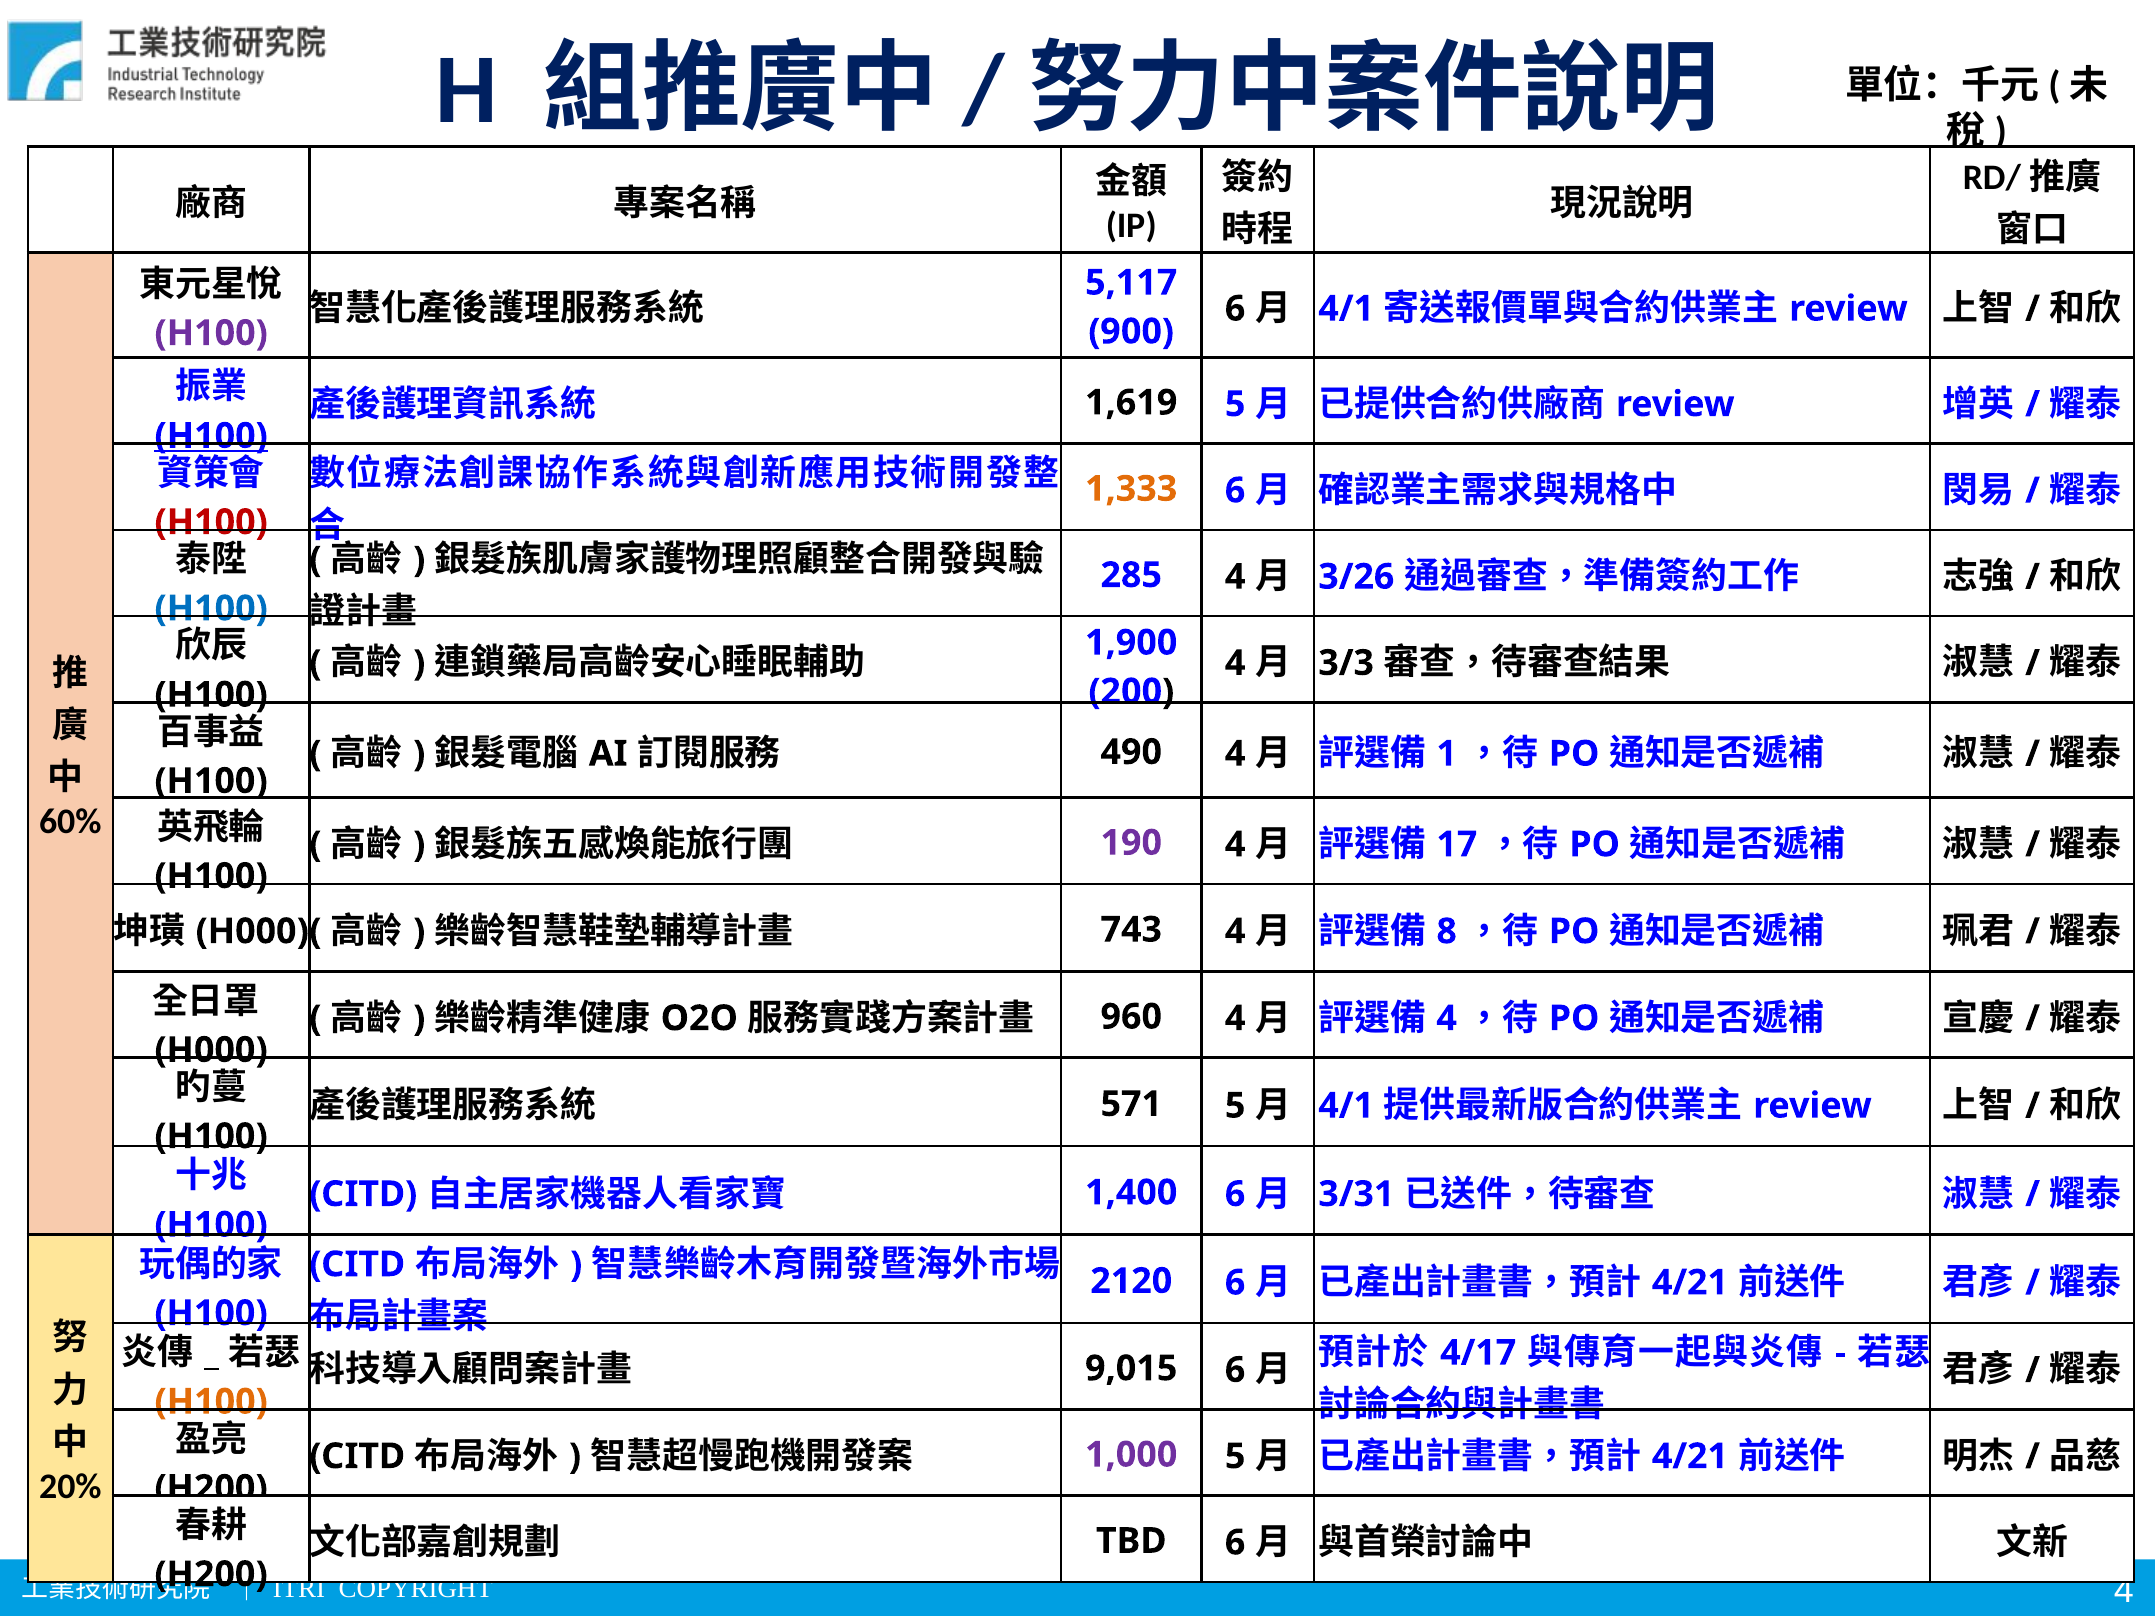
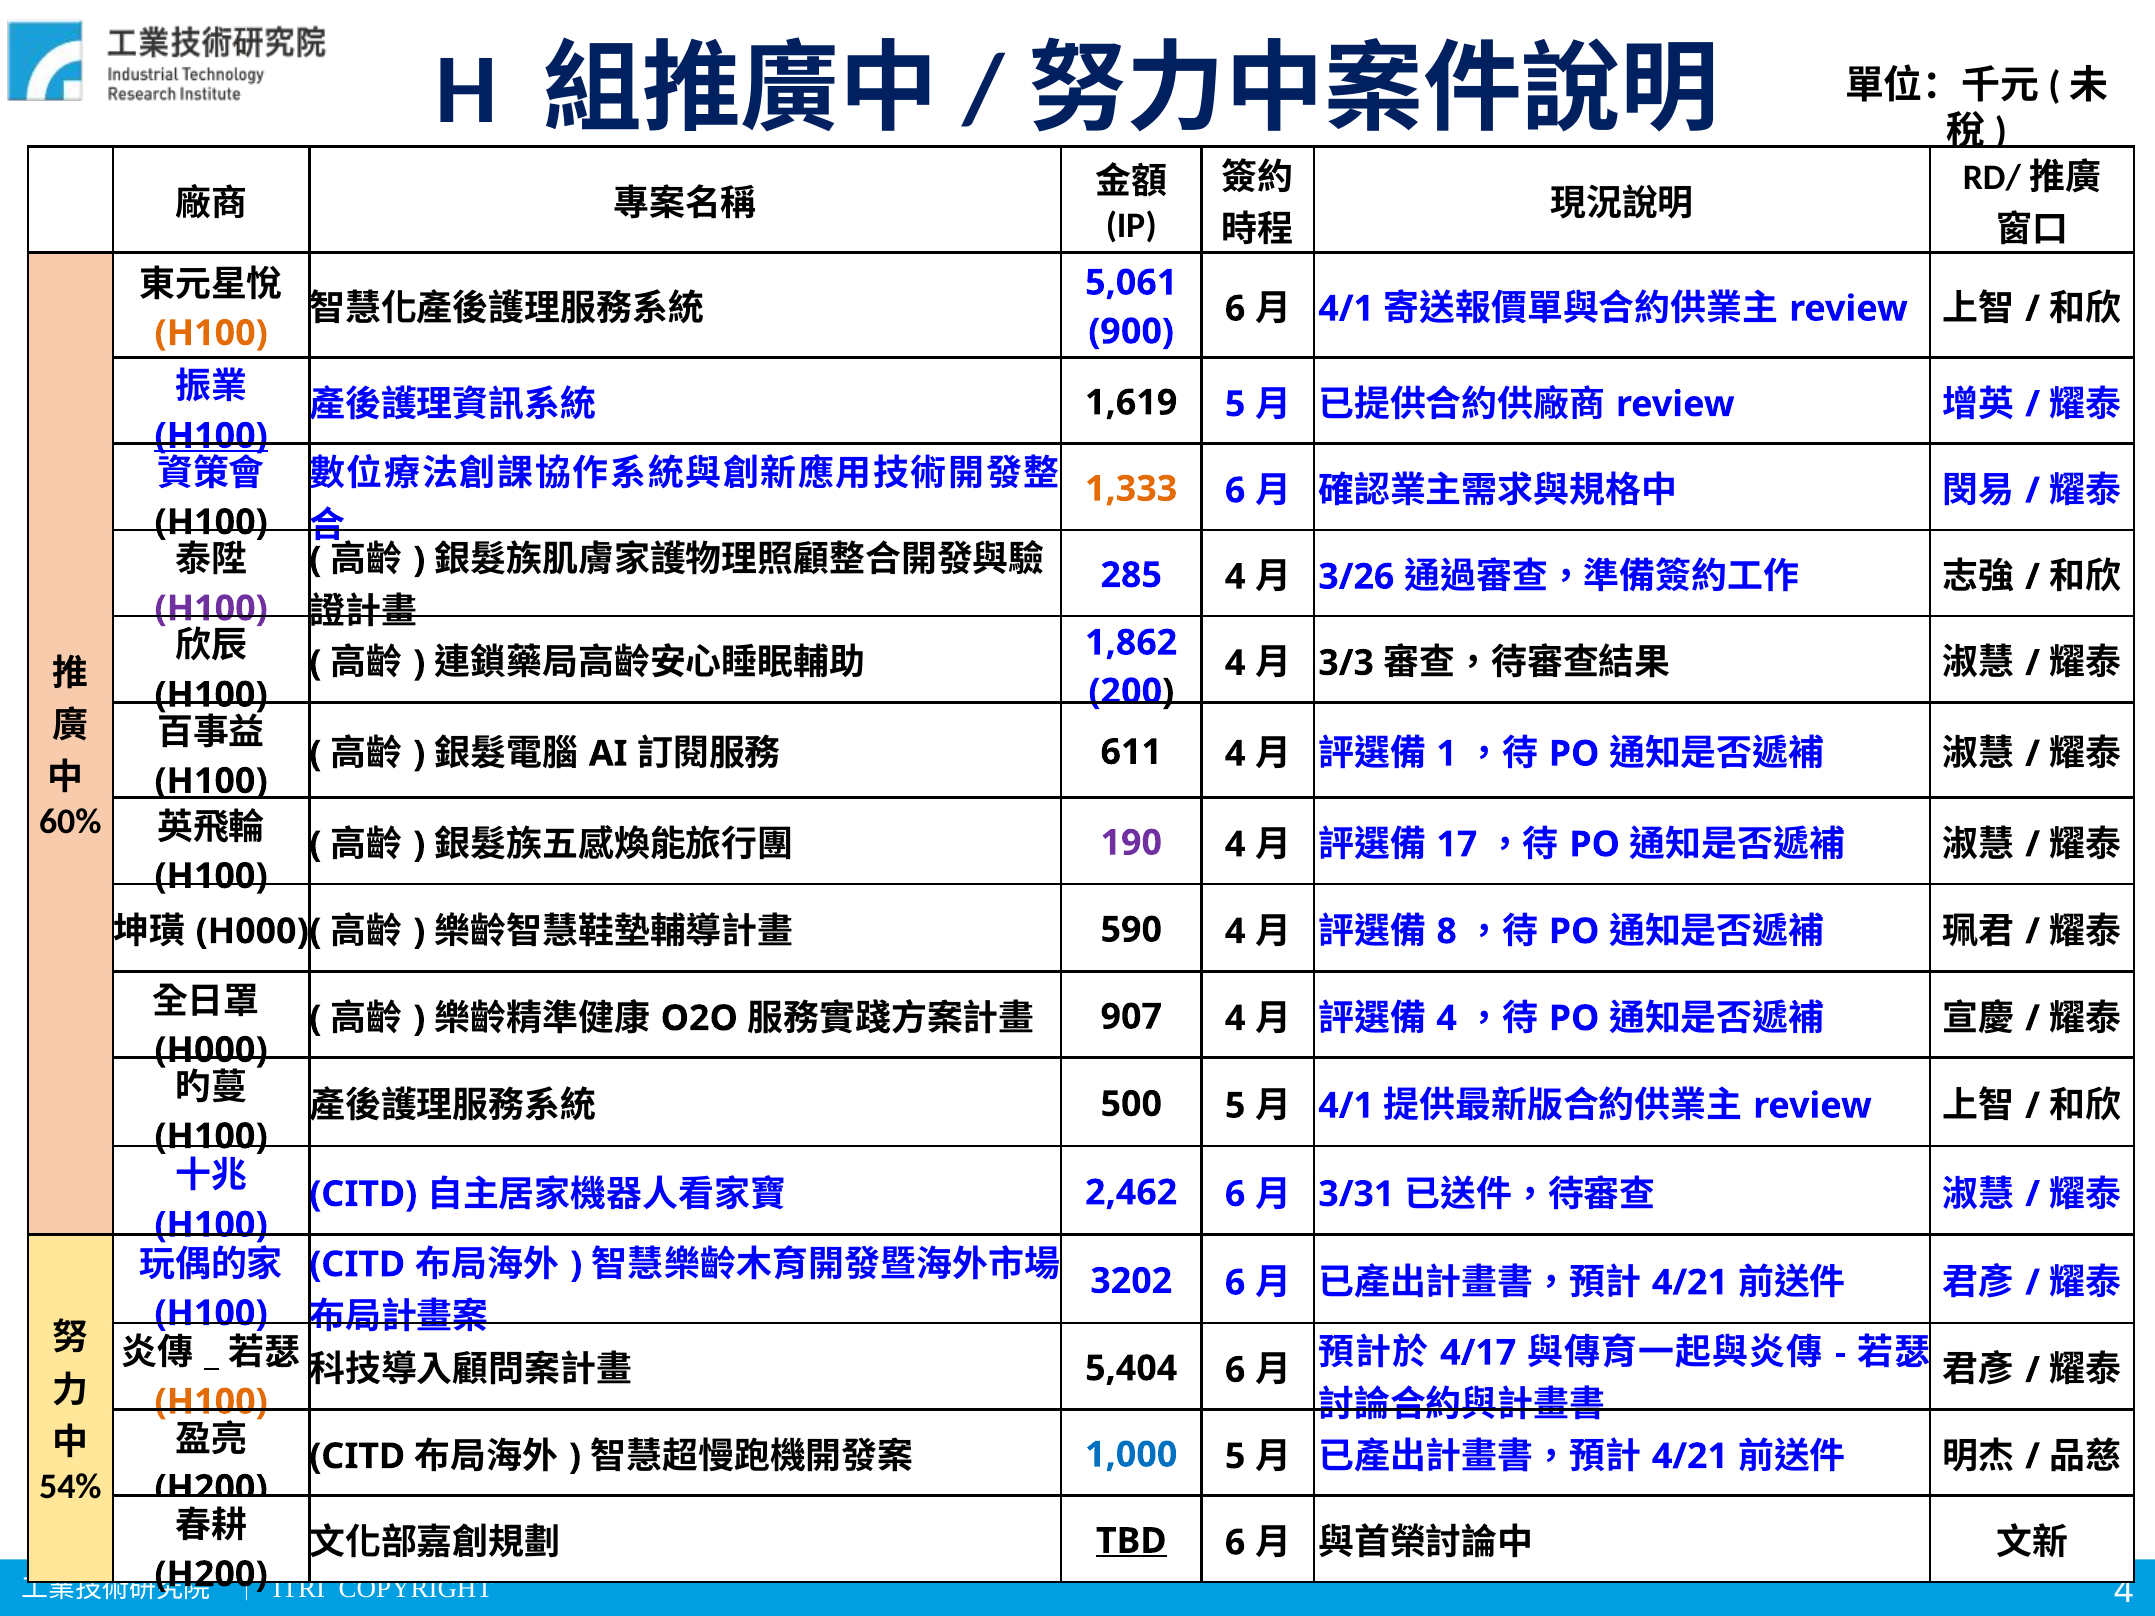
5,117: 5,117 -> 5,061 (1131, 283)
H100 colour: purple -> orange (211, 333)
H100 colour: red -> black (211, 522)
H100 colour: blue -> purple (211, 609)
1,900: 1,900 -> 1,862 (1131, 643)
490: 490 -> 611 (1131, 752)
743: 743 -> 590 (1131, 930)
960: 960 -> 907 (1131, 1017)
571: 571 -> 500 (1131, 1104)
1,400: 1,400 -> 2,462 (1131, 1193)
2120: 2120 -> 3202 (1131, 1281)
9,015: 9,015 -> 5,404 (1131, 1369)
1,000 colour: purple -> blue (1131, 1455)
20%: 20% -> 54% (70, 1487)
TBD underline: none -> present (1131, 1541)
